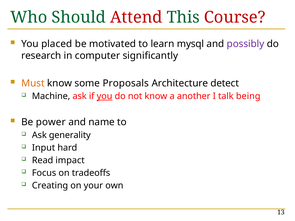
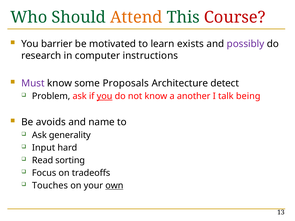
Attend colour: red -> orange (136, 17)
placed: placed -> barrier (57, 44)
mysql: mysql -> exists (190, 44)
significantly: significantly -> instructions (150, 56)
Must colour: orange -> purple (33, 83)
Machine: Machine -> Problem (51, 96)
power: power -> avoids (51, 122)
impact: impact -> sorting (70, 161)
Creating: Creating -> Touches (50, 186)
own underline: none -> present (114, 186)
